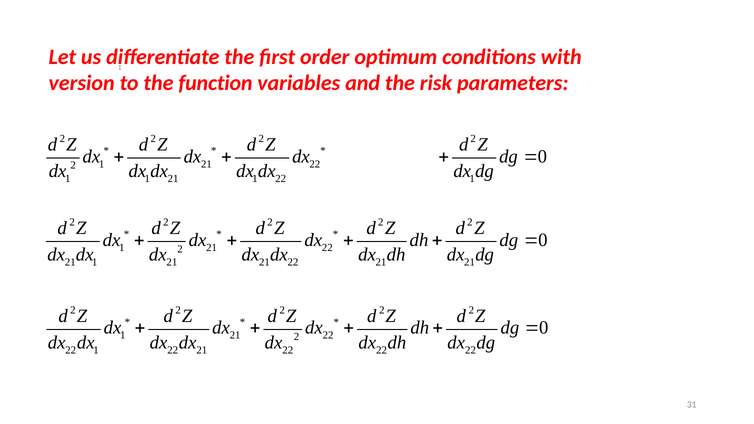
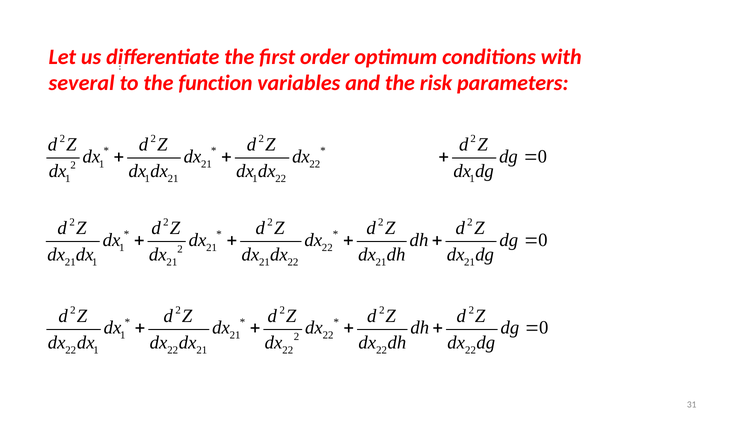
version: version -> several (82, 83)
